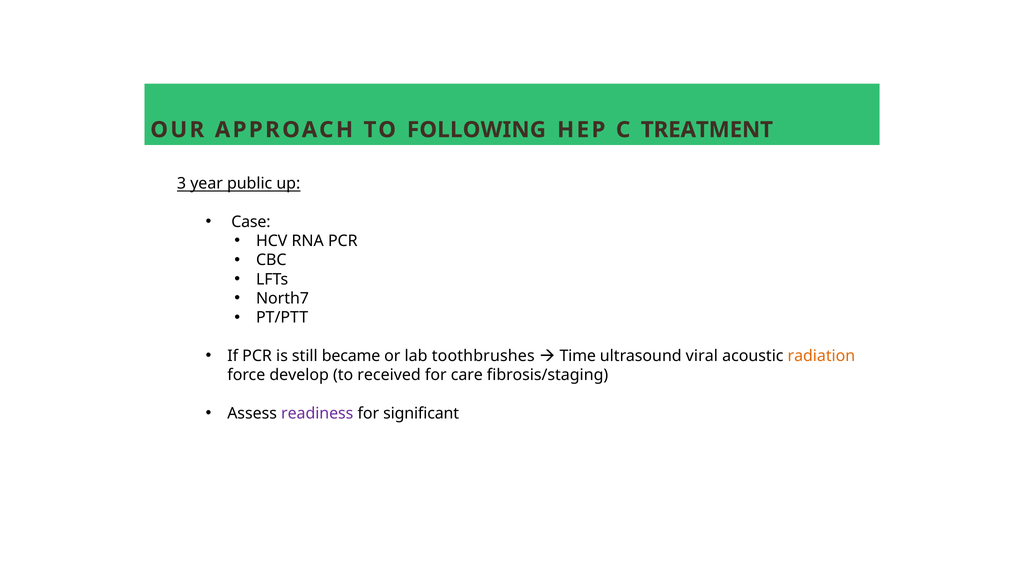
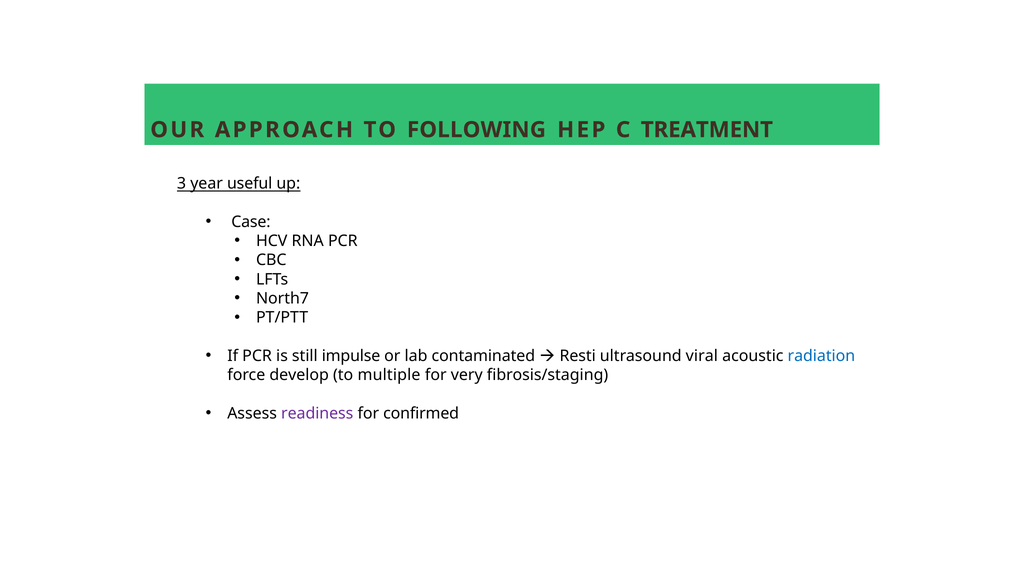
public: public -> useful (250, 184)
became: became -> impulse (351, 356)
toothbrushes: toothbrushes -> contaminated (483, 356)
Time: Time -> Resti (578, 356)
radiation colour: orange -> blue (821, 356)
received: received -> multiple (389, 375)
care: care -> very (467, 375)
significant: significant -> confirmed (421, 413)
